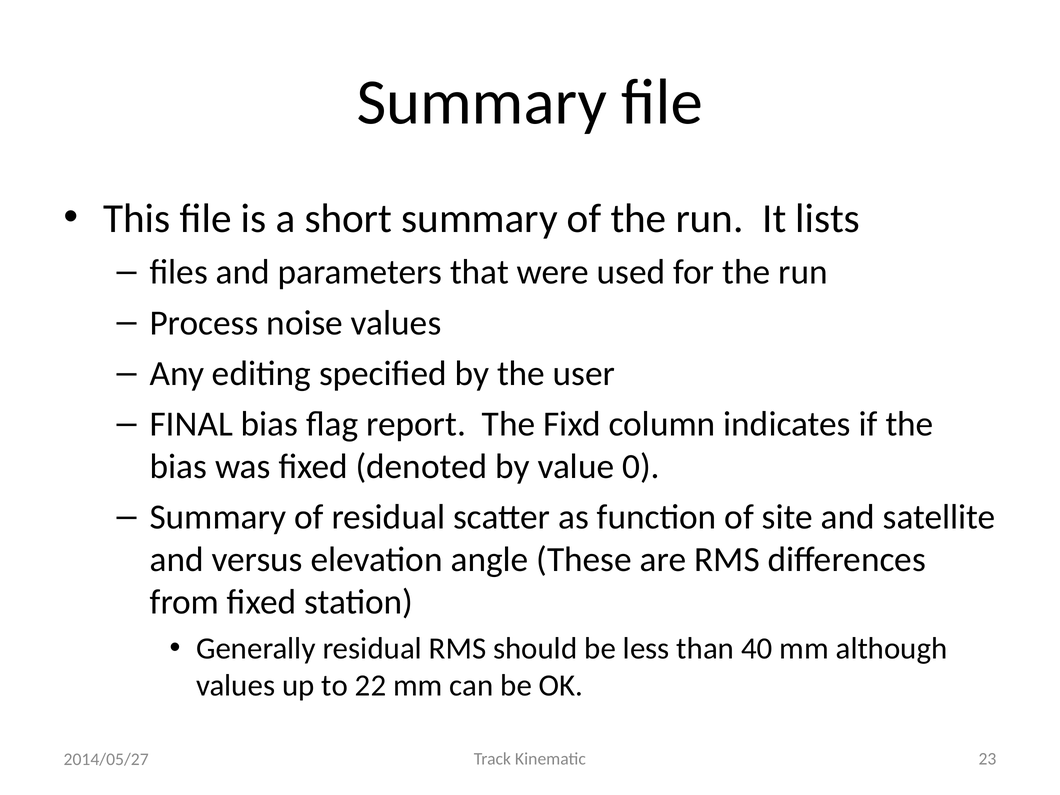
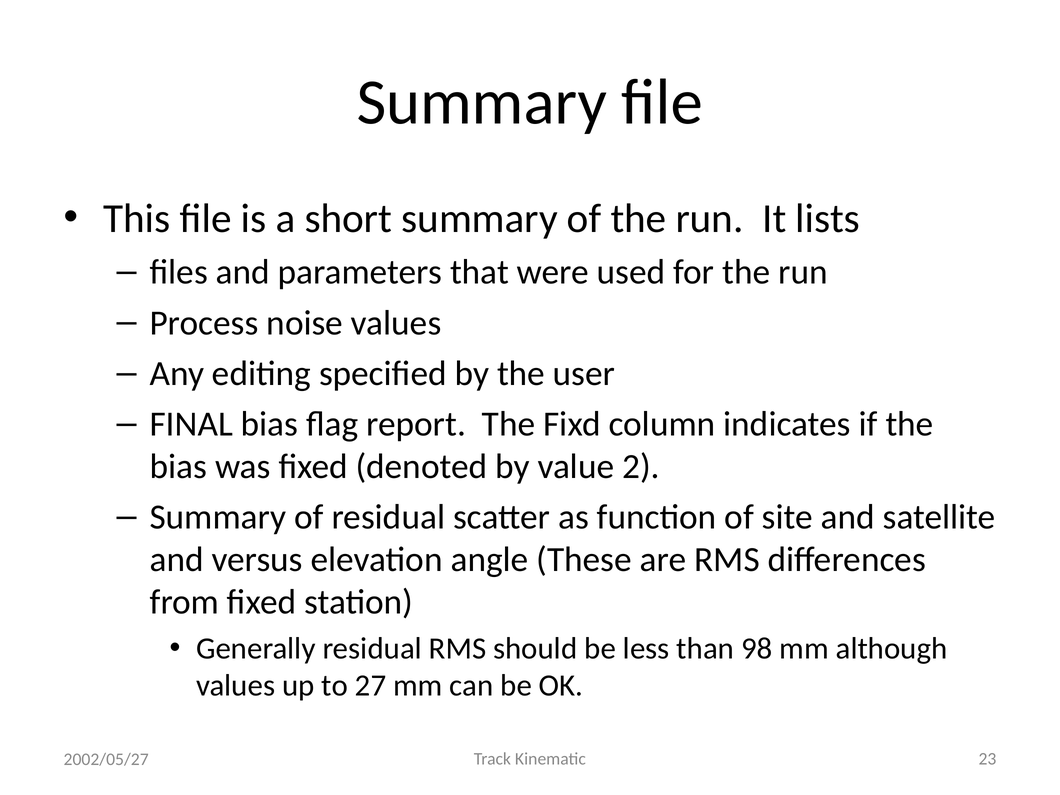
0: 0 -> 2 (641, 467)
40: 40 -> 98 (757, 649)
22: 22 -> 27 (371, 686)
2014/05/27: 2014/05/27 -> 2002/05/27 (106, 759)
